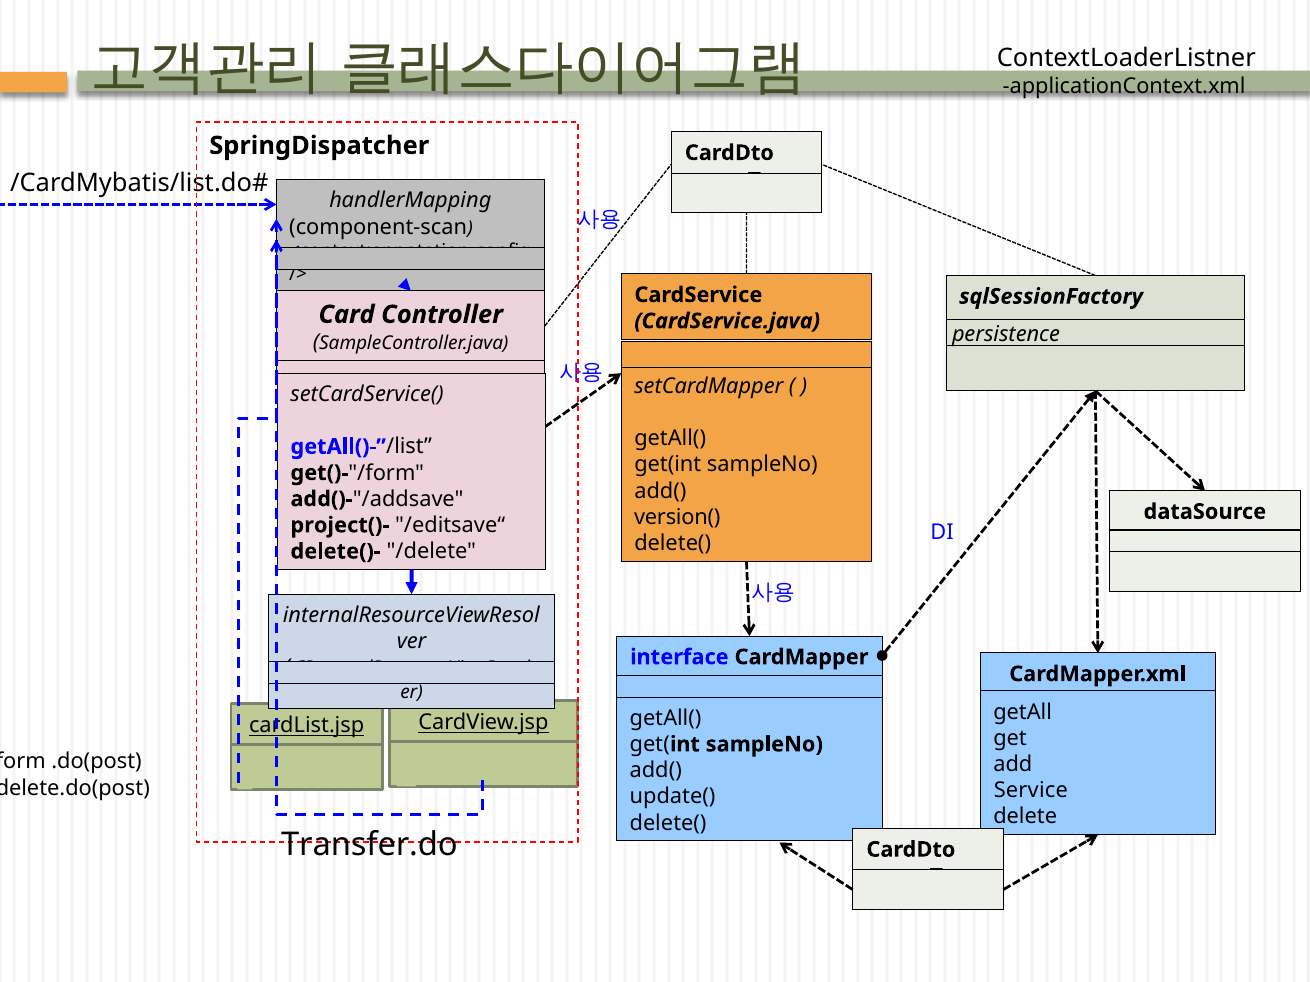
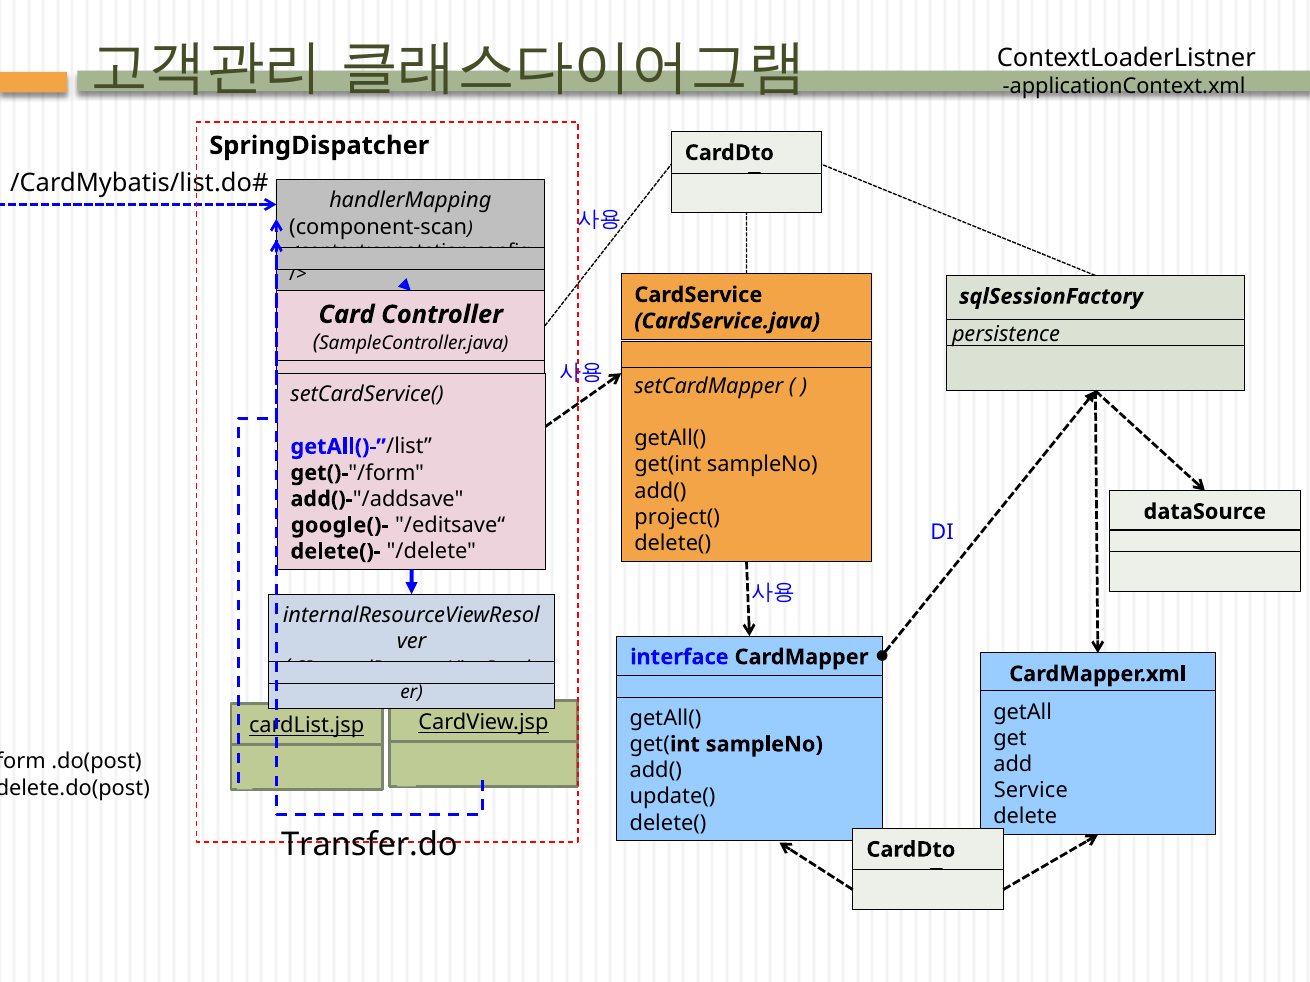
version(: version( -> project( (677, 517)
project()-: project()- -> google()- (340, 525)
